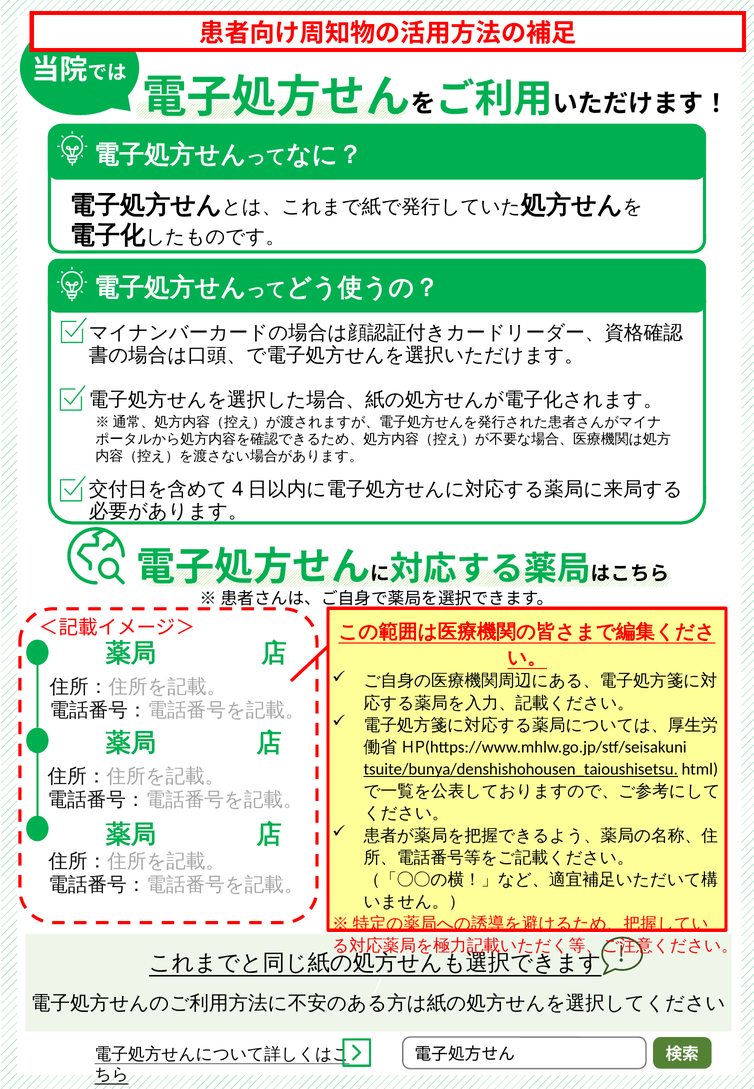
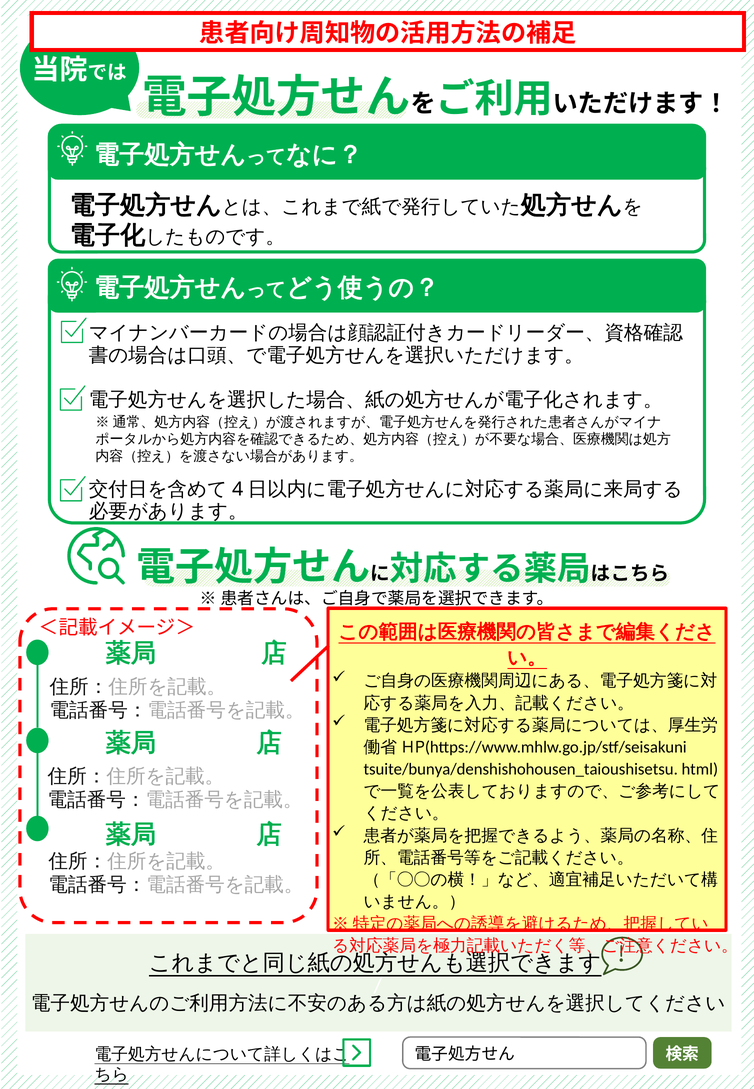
tsuite/bunya/denshishohousen_taioushisetsu underline: present -> none (521, 769)
